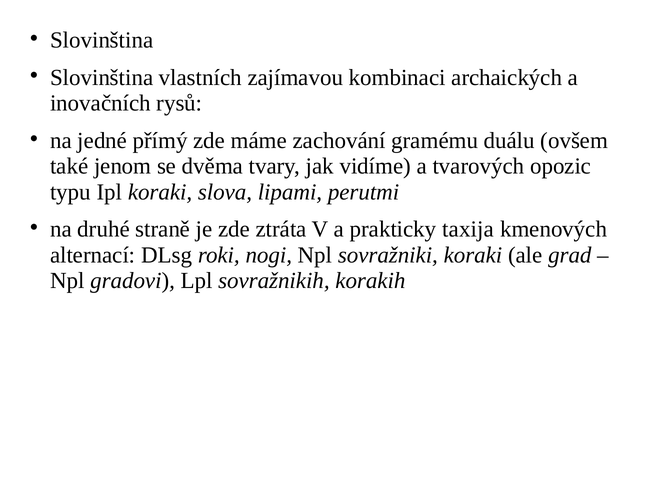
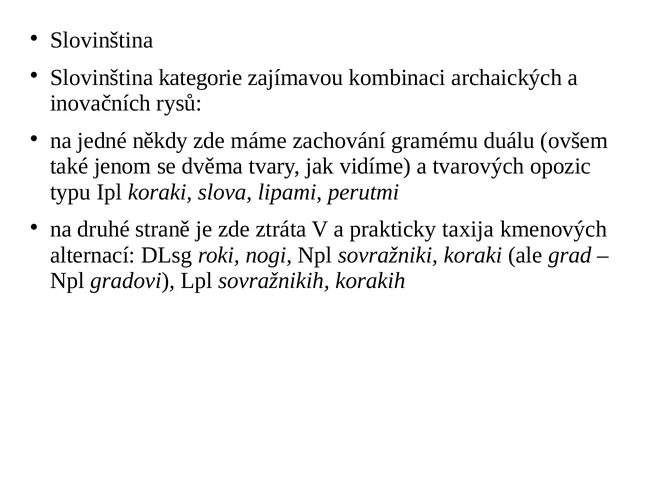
vlastních: vlastních -> kategorie (200, 78)
přímý: přímý -> někdy (160, 141)
